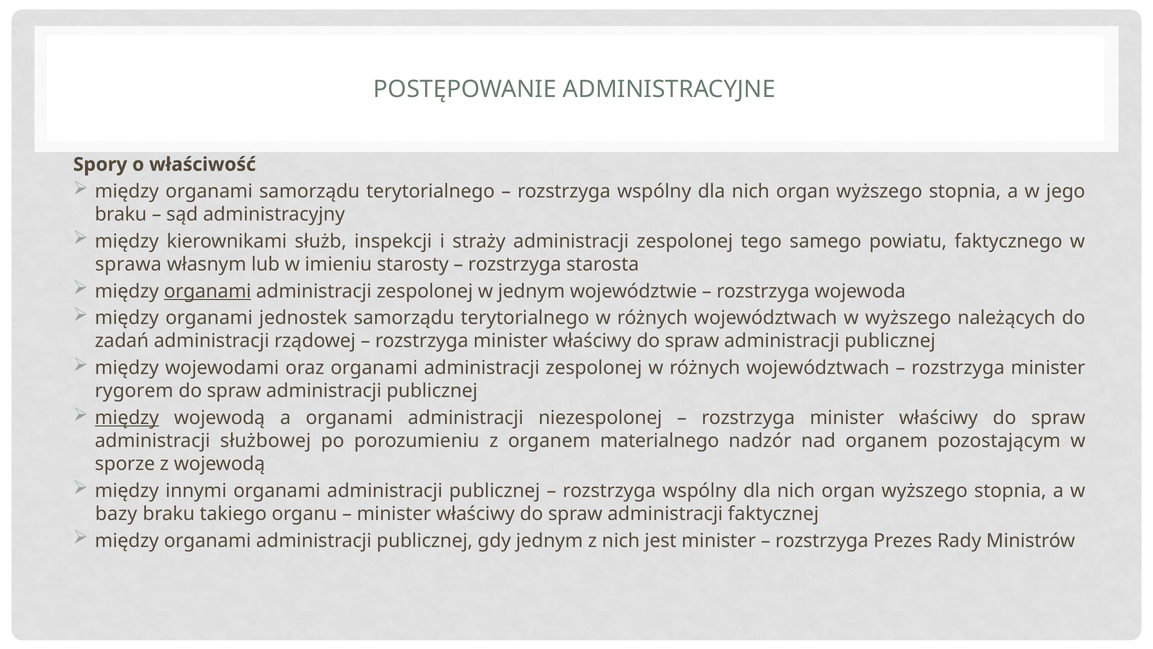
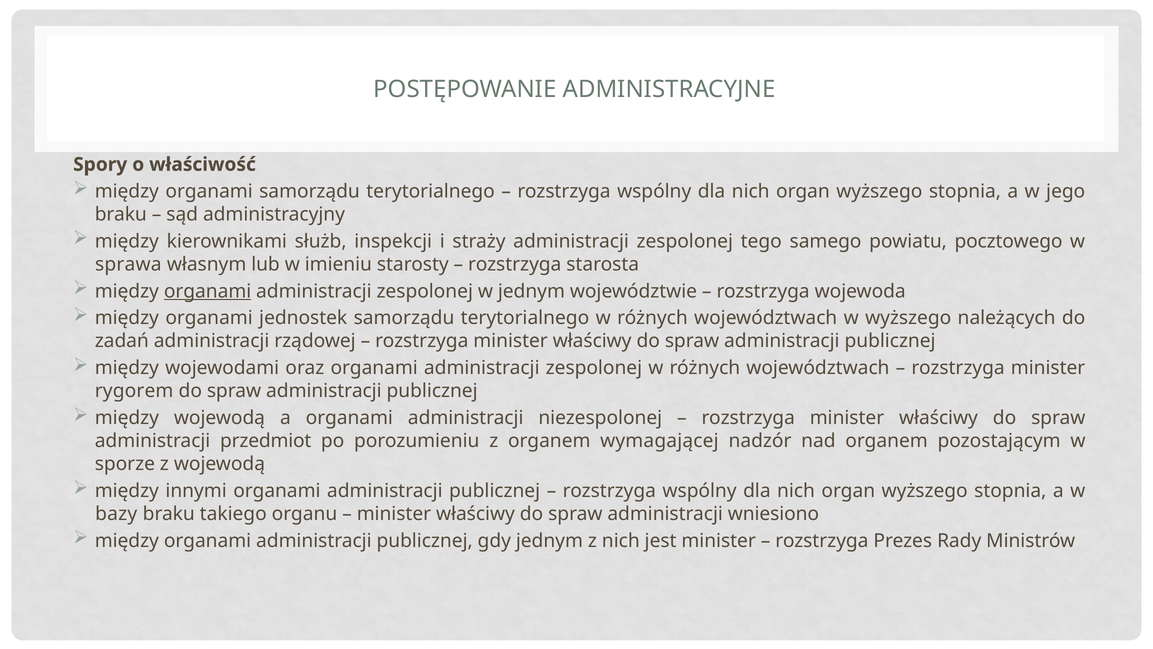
faktycznego: faktycznego -> pocztowego (1009, 241)
między underline: present -> none (127, 418)
służbowej: służbowej -> przedmiot (266, 441)
materialnego: materialnego -> wymagającej (659, 441)
faktycznej: faktycznej -> wniesiono (773, 513)
